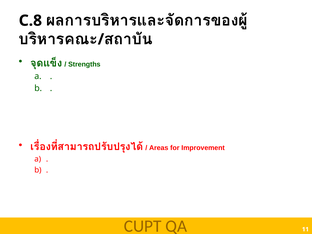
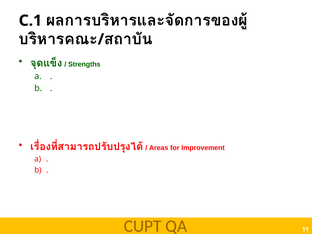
C.8: C.8 -> C.1 (30, 21)
